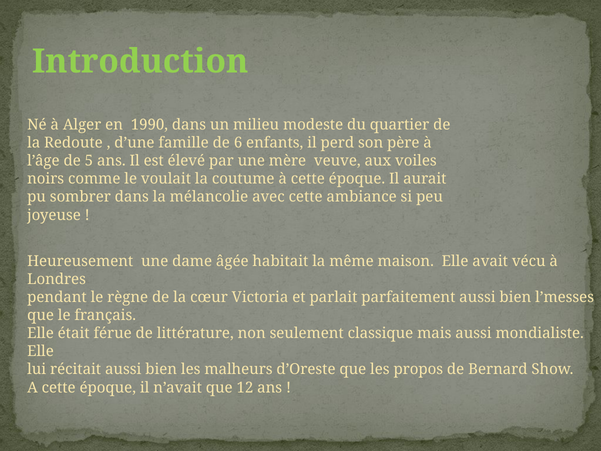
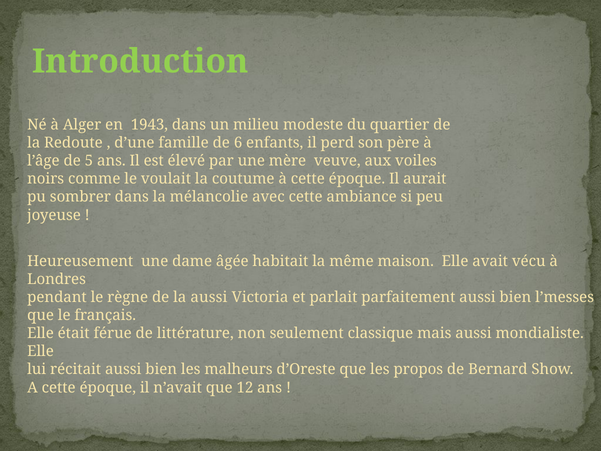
1990: 1990 -> 1943 (149, 125)
la cœur: cœur -> aussi (209, 297)
